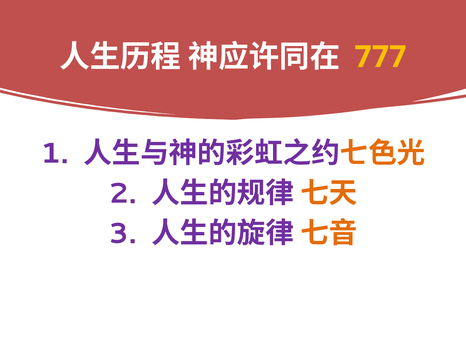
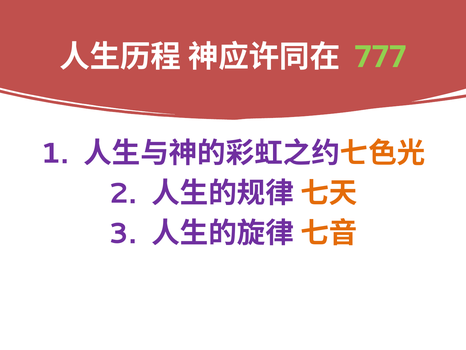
777 colour: yellow -> light green (380, 57)
